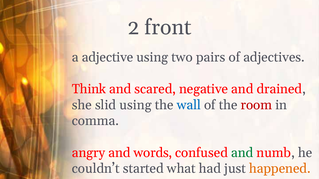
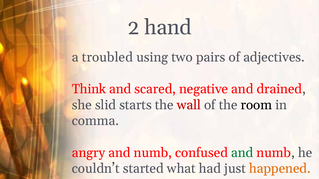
front: front -> hand (168, 27)
adjective: adjective -> troubled (107, 57)
slid using: using -> starts (136, 105)
wall colour: blue -> red (189, 105)
room colour: red -> black (256, 105)
angry and words: words -> numb (153, 153)
